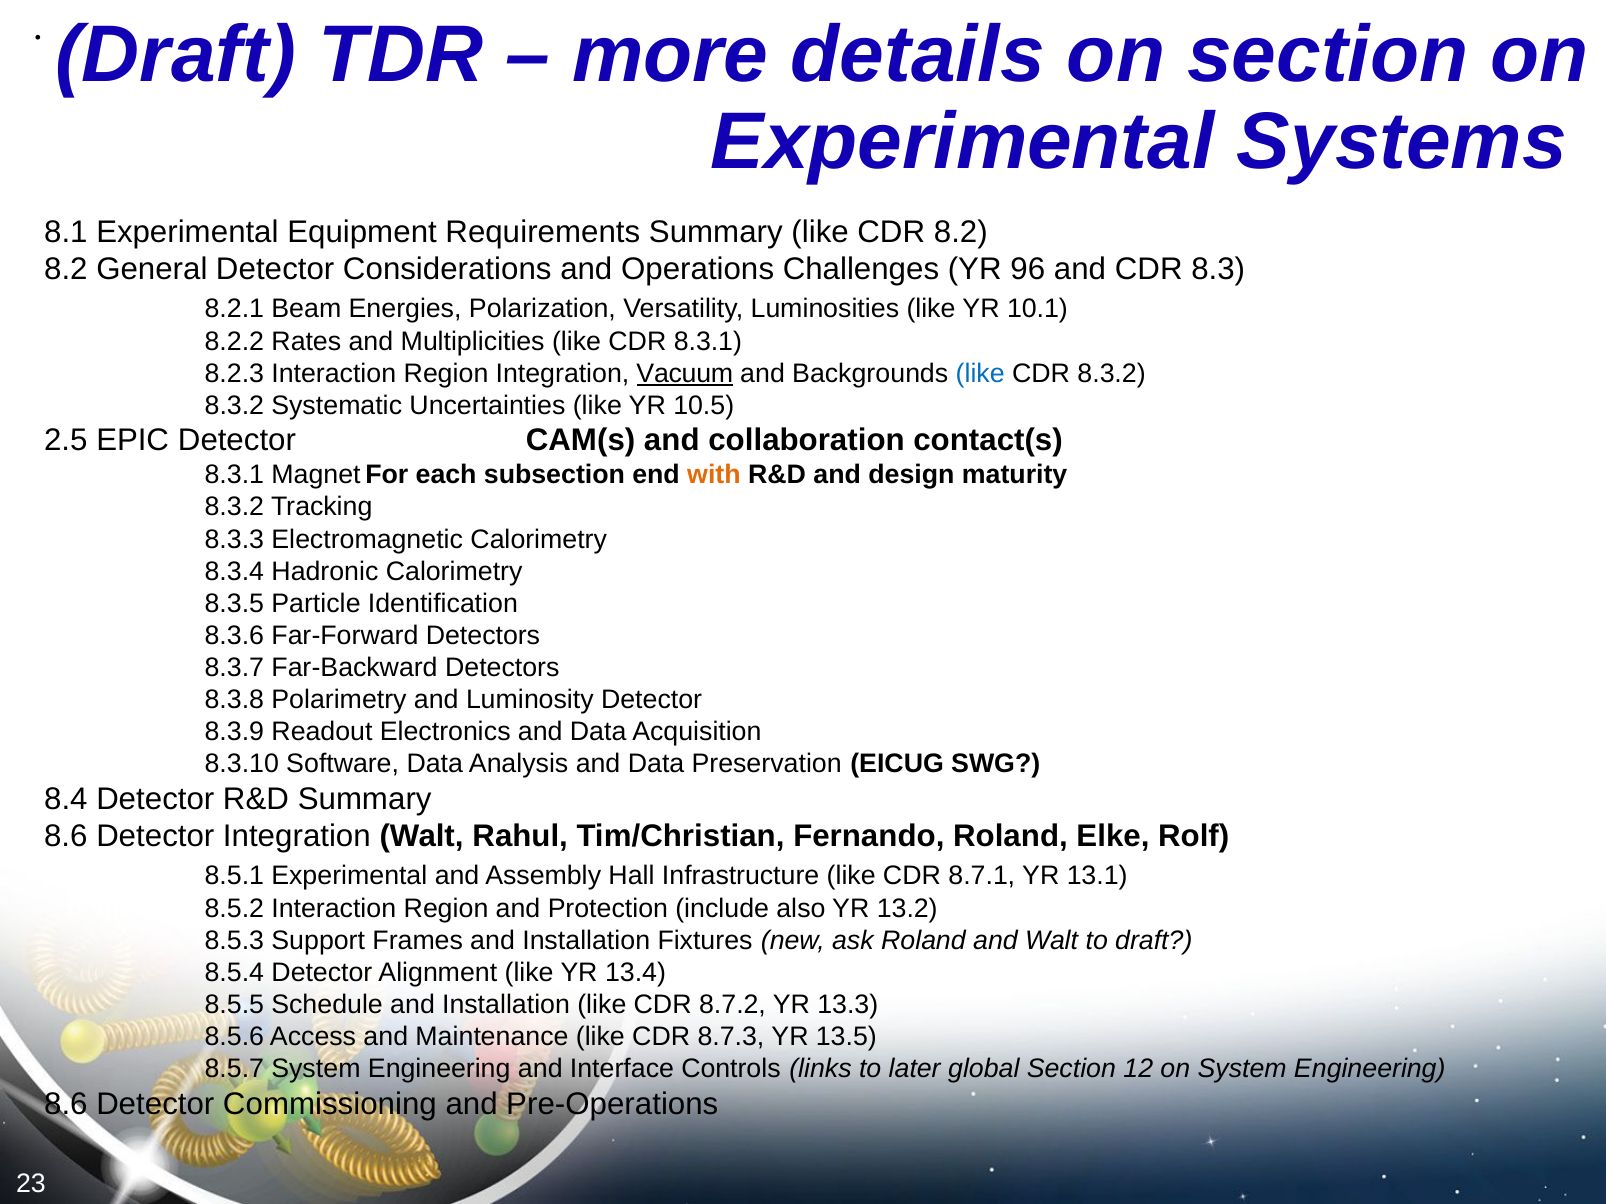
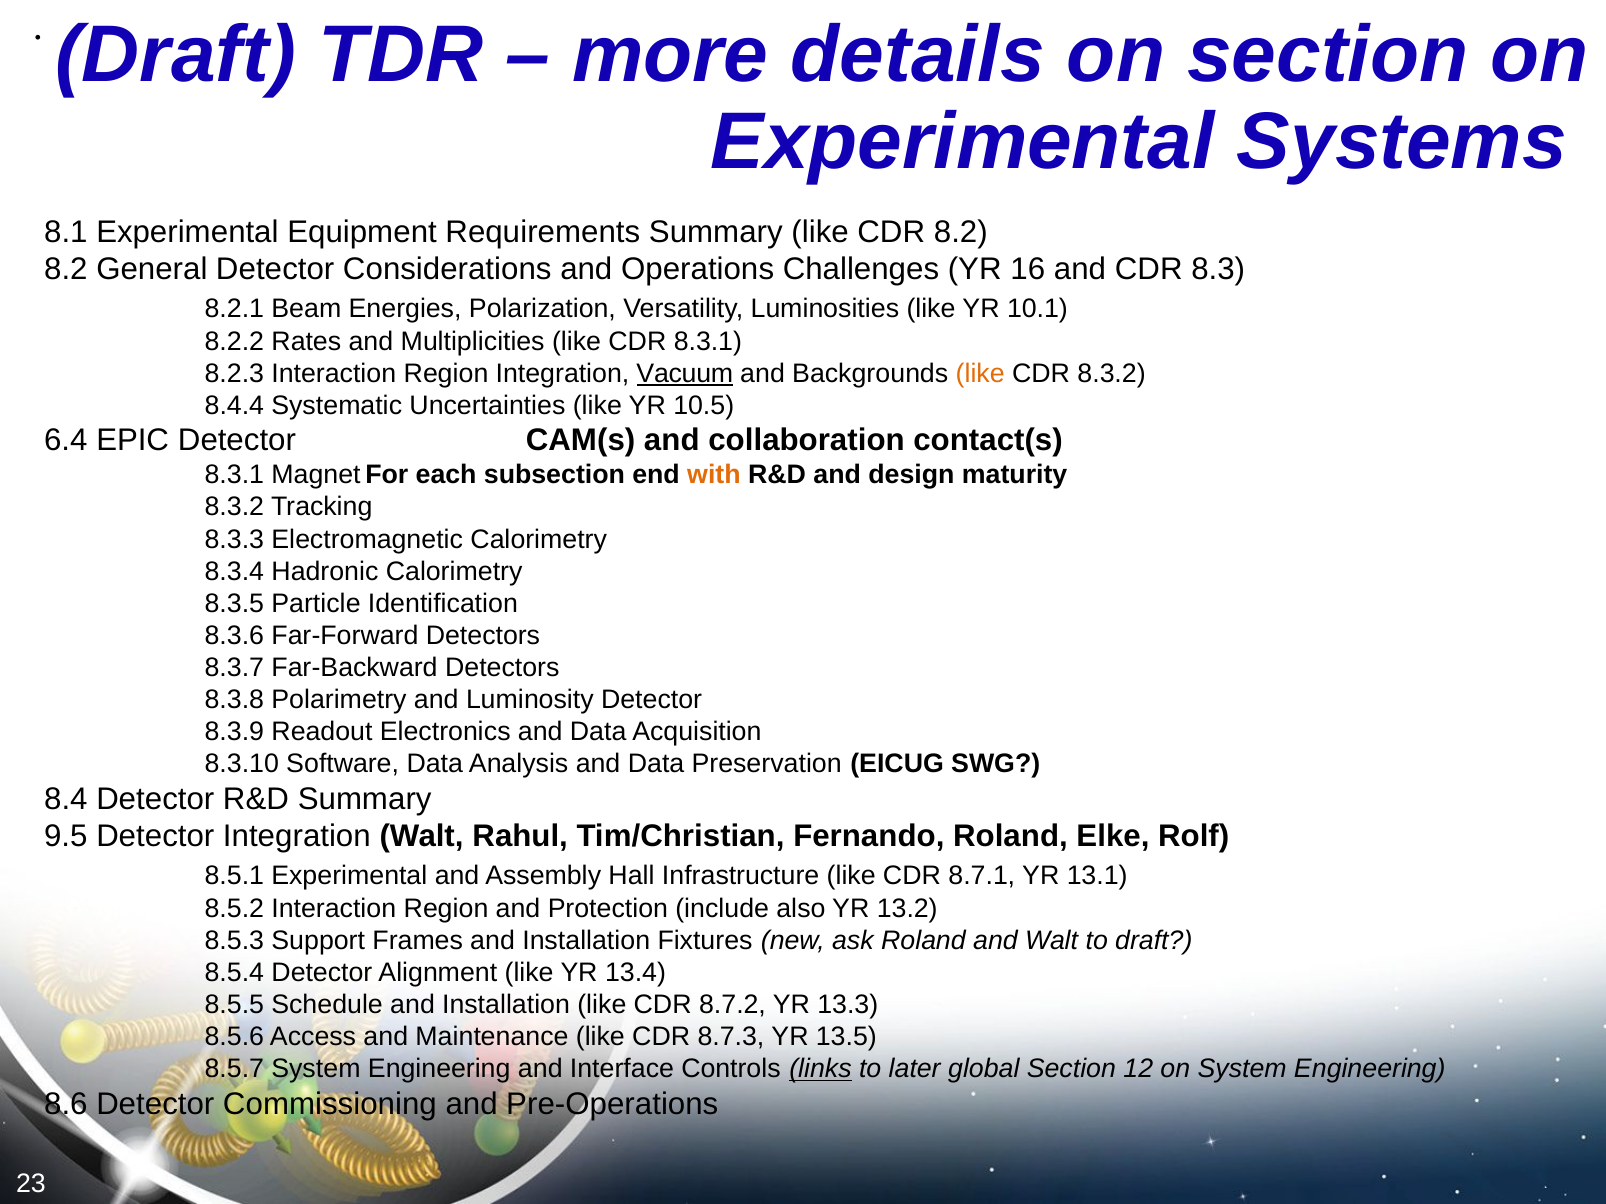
96: 96 -> 16 (1028, 269)
like colour: blue -> orange (980, 373)
8.3.2: 8.3.2 -> 8.4.4 (234, 406)
2.5: 2.5 -> 6.4 (66, 441)
8.6: 8.6 -> 9.5 (66, 837)
links underline: none -> present (821, 1069)
